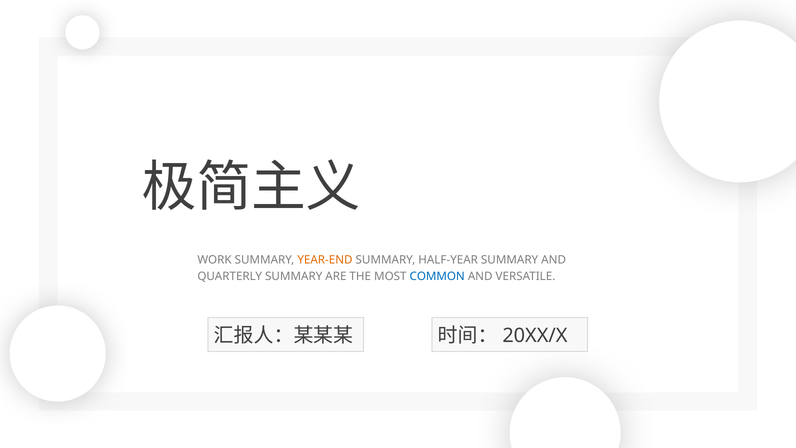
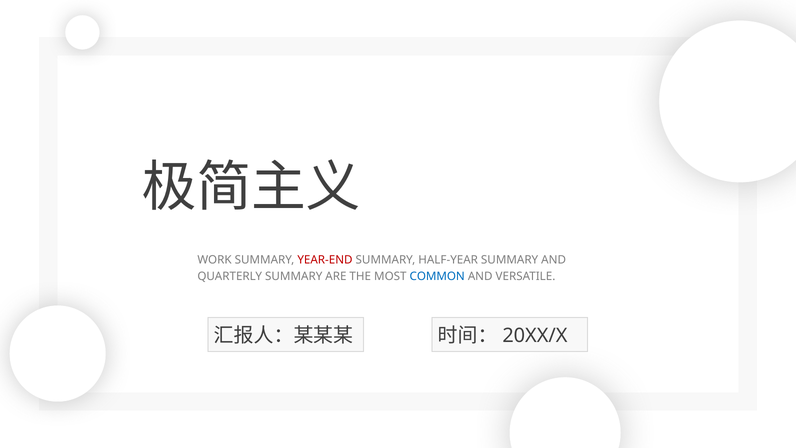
YEAR-END colour: orange -> red (325, 260)
